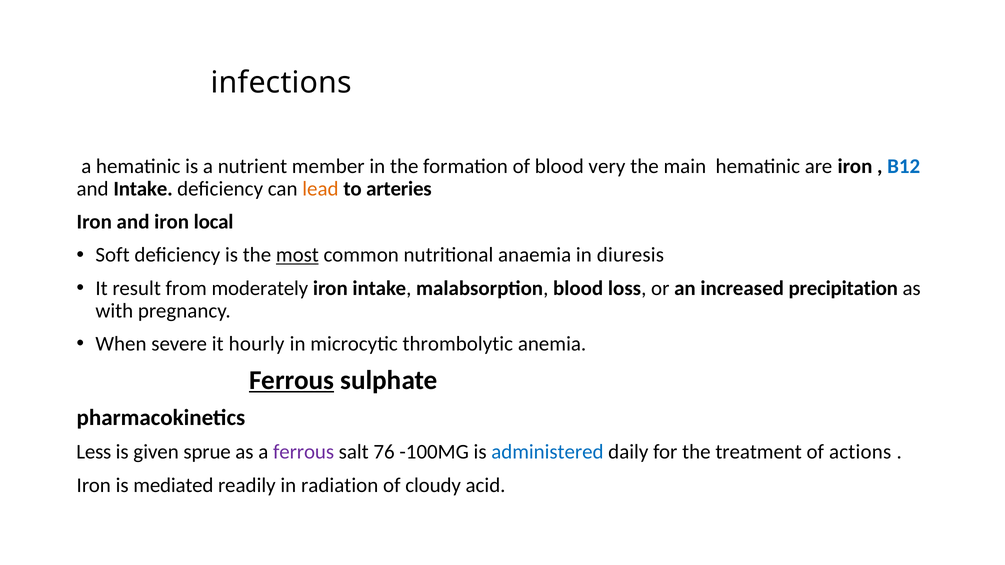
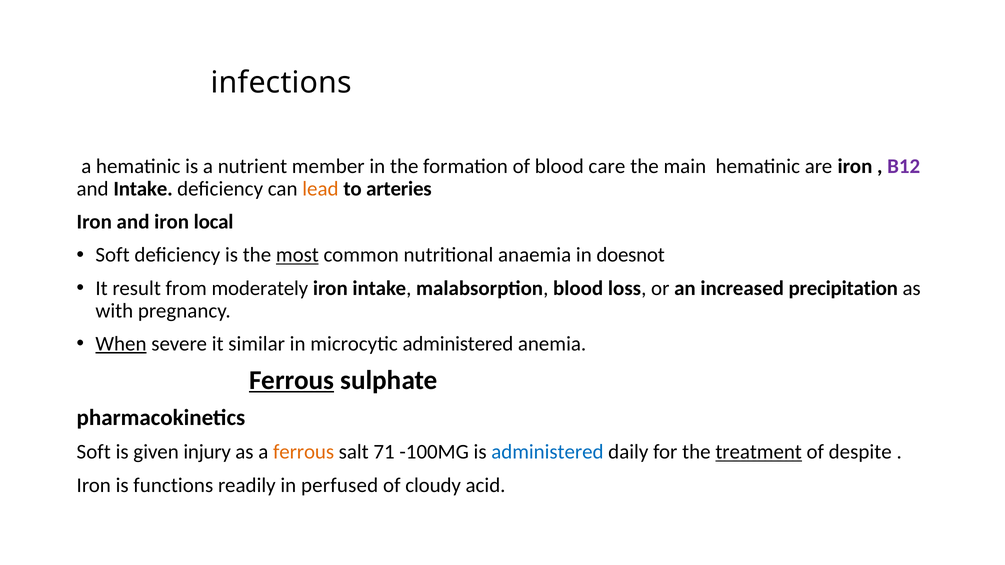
very: very -> care (607, 166)
B12 colour: blue -> purple (904, 166)
diuresis: diuresis -> doesnot (631, 255)
When underline: none -> present (121, 344)
hourly: hourly -> similar (257, 344)
microcytic thrombolytic: thrombolytic -> administered (458, 344)
Less: Less -> Soft (94, 452)
sprue: sprue -> injury (207, 452)
ferrous colour: purple -> orange (304, 452)
76: 76 -> 71 (384, 452)
treatment underline: none -> present (759, 452)
actions: actions -> despite (860, 452)
mediated: mediated -> functions (173, 485)
radiation: radiation -> perfused (340, 485)
